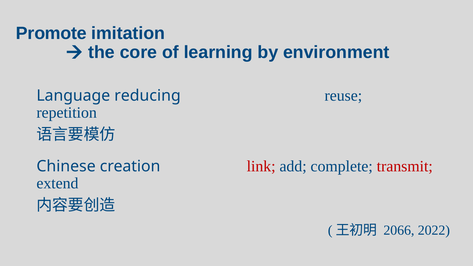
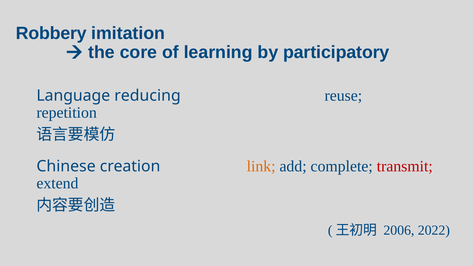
Promote: Promote -> Robbery (51, 33)
environment: environment -> participatory (336, 52)
link colour: red -> orange (261, 166)
2066: 2066 -> 2006 (399, 230)
